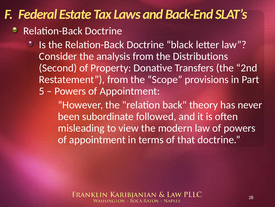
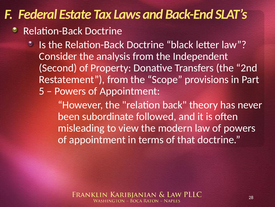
Distributions: Distributions -> Independent (201, 56)
